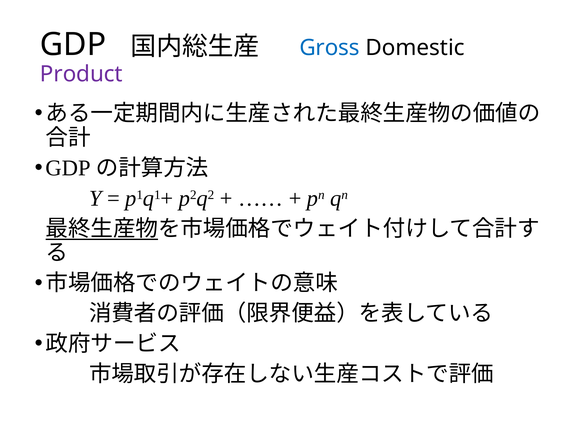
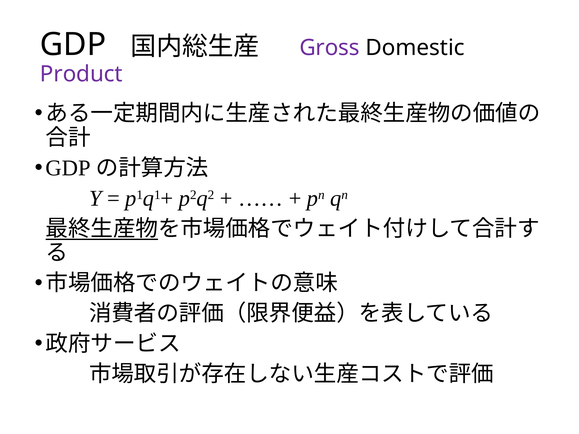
Gross colour: blue -> purple (330, 48)
